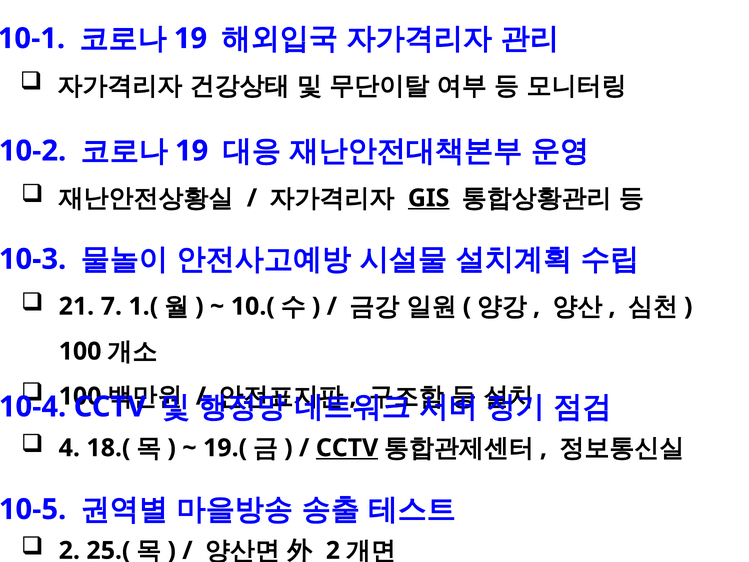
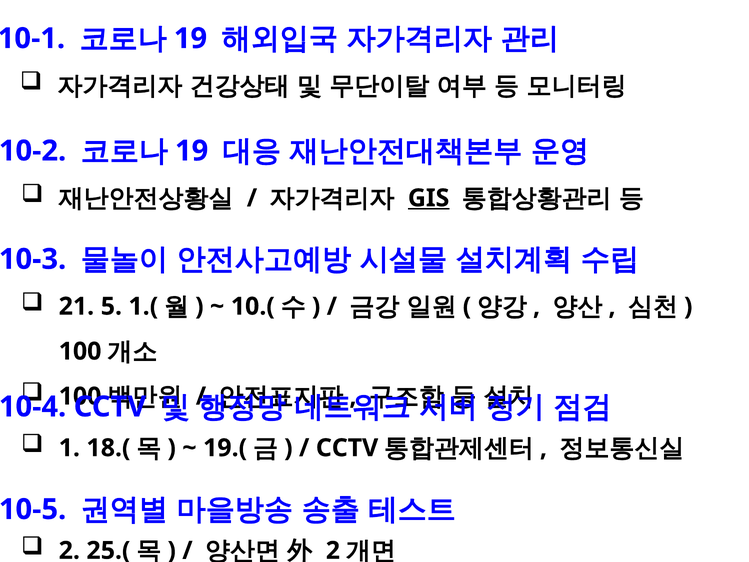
7: 7 -> 5 (111, 306)
4: 4 -> 1 (69, 448)
CCTV underline: present -> none (347, 448)
